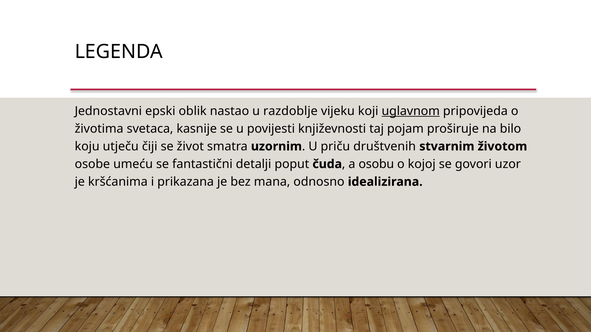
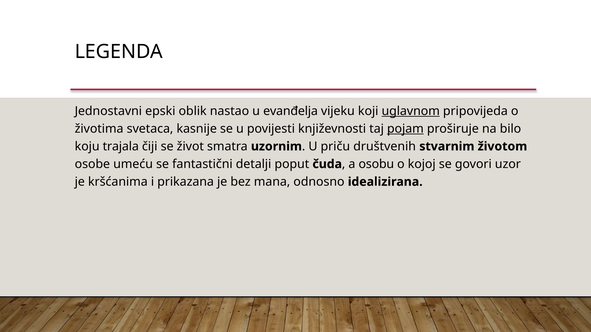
razdoblje: razdoblje -> evanđelja (291, 111)
pojam underline: none -> present (405, 129)
utječu: utječu -> trajala (121, 147)
